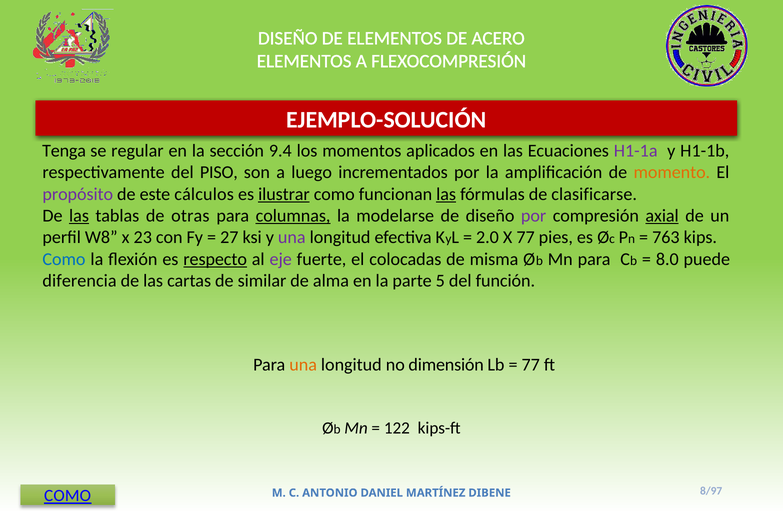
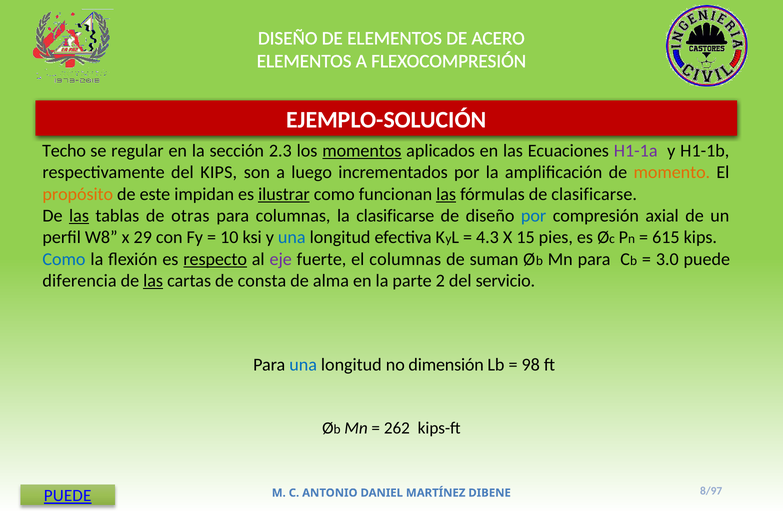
Tenga: Tenga -> Techo (64, 151)
9.4: 9.4 -> 2.3 (280, 151)
momentos underline: none -> present (362, 151)
del PISO: PISO -> KIPS (219, 173)
propósito colour: purple -> orange (78, 194)
cálculos: cálculos -> impidan (204, 194)
columnas underline: present -> none (293, 216)
la modelarse: modelarse -> clasificarse (395, 216)
por colour: purple -> blue (534, 216)
axial underline: present -> none (662, 216)
23: 23 -> 29 (143, 238)
27: 27 -> 10 (229, 238)
una colour: purple -> blue (292, 238)
2.0: 2.0 -> 4.3 (487, 238)
X 77: 77 -> 15 (526, 238)
763: 763 -> 615 (666, 238)
el colocadas: colocadas -> columnas (405, 259)
misma: misma -> suman (494, 259)
8.0: 8.0 -> 3.0 (667, 259)
las underline: none -> present (153, 281)
similar: similar -> consta (262, 281)
5: 5 -> 2 (440, 281)
función: función -> servicio (505, 281)
una colour: orange -> blue (303, 365)
77: 77 -> 98 (531, 365)
122: 122 -> 262 (397, 428)
COMO: COMO -> PUEDE (68, 496)
